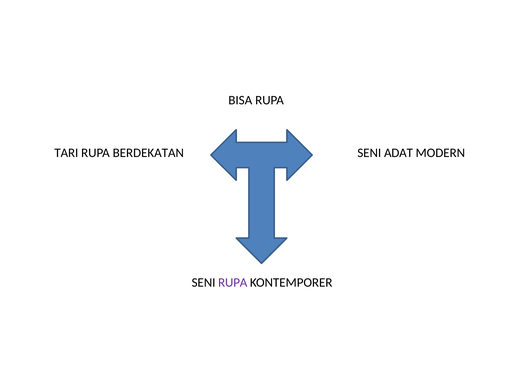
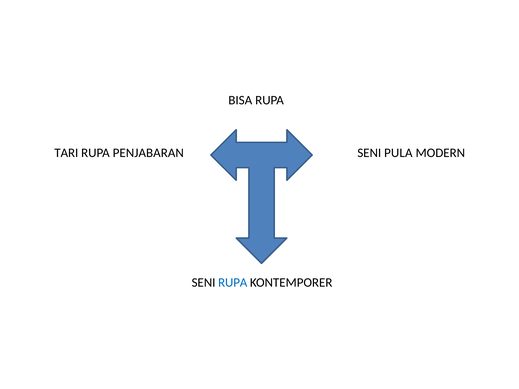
BERDEKATAN: BERDEKATAN -> PENJABARAN (148, 153)
ADAT: ADAT -> PULA (398, 153)
RUPA colour: purple -> blue (233, 283)
